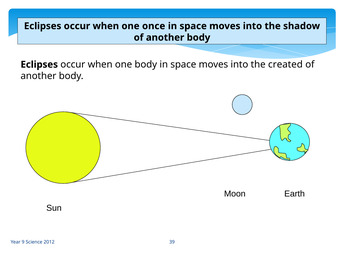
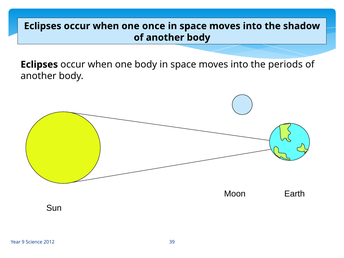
created: created -> periods (285, 65)
